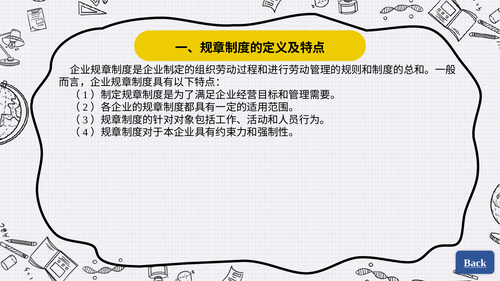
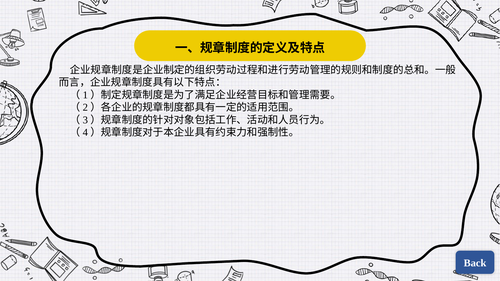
Back underline: present -> none (475, 263)
